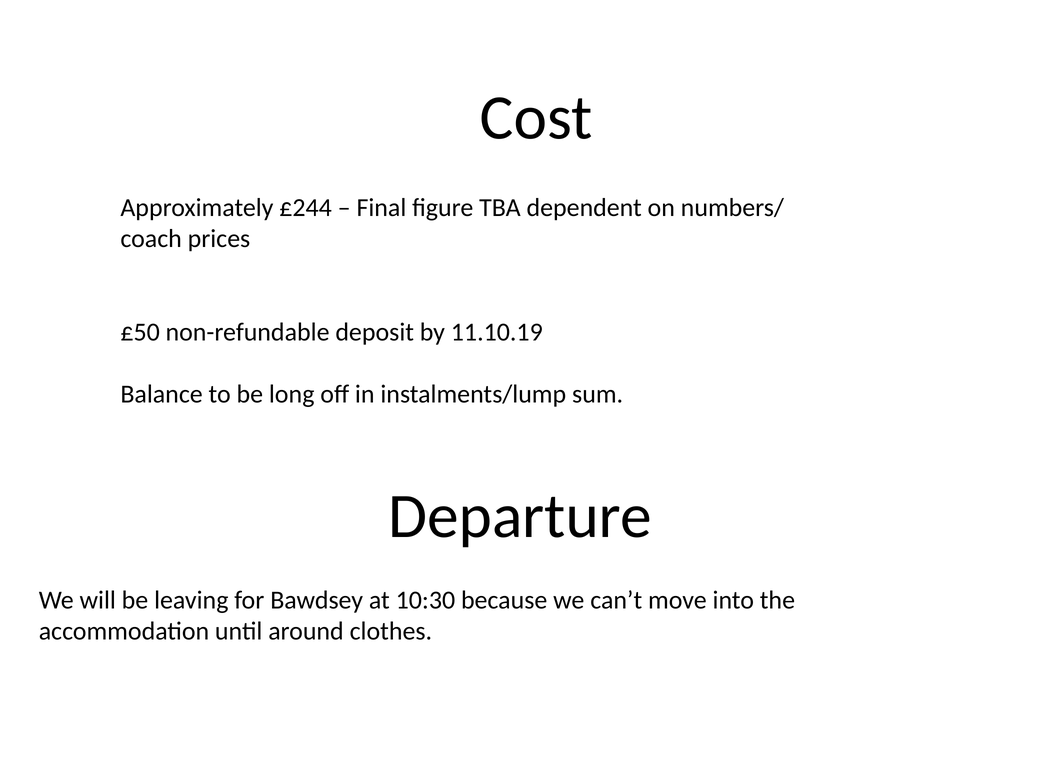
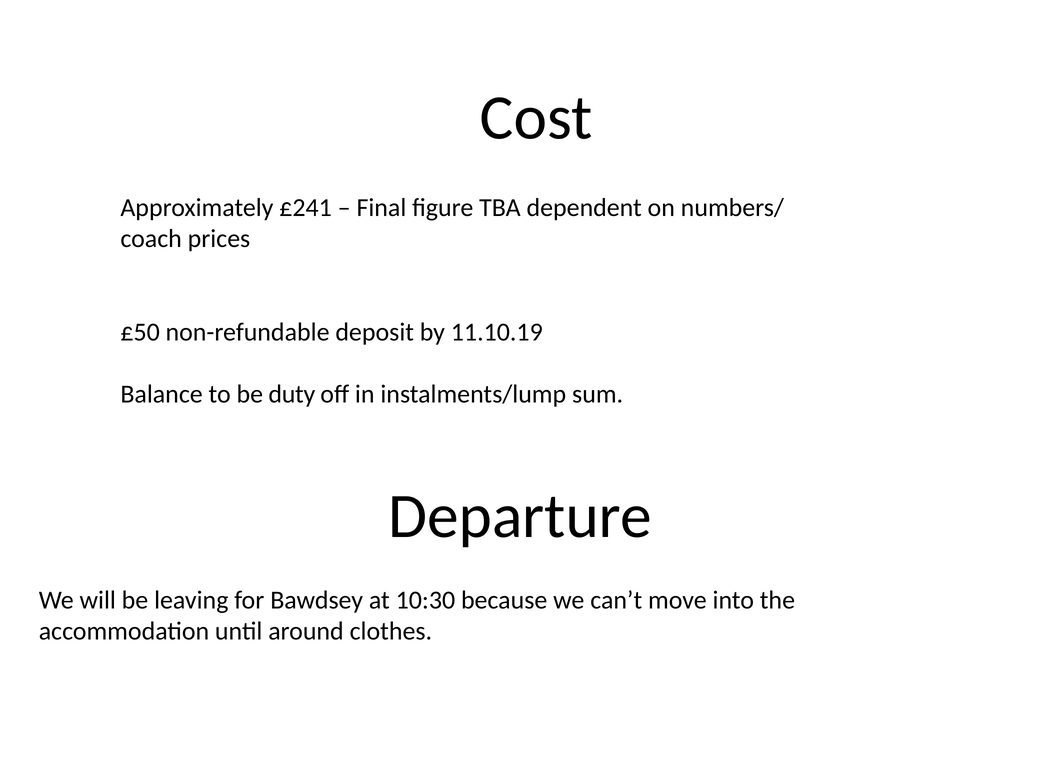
£244: £244 -> £241 (306, 207)
long: long -> duty (292, 394)
